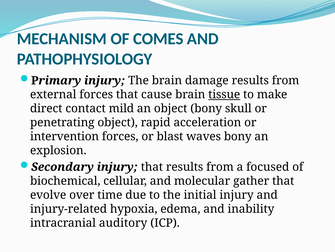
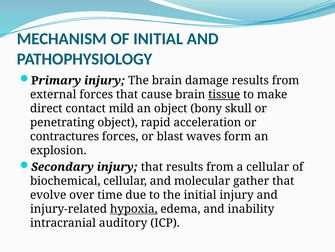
OF COMES: COMES -> INITIAL (158, 39)
intervention: intervention -> contractures (65, 136)
waves bony: bony -> form (238, 136)
a focused: focused -> cellular (268, 166)
hypoxia underline: none -> present (134, 208)
